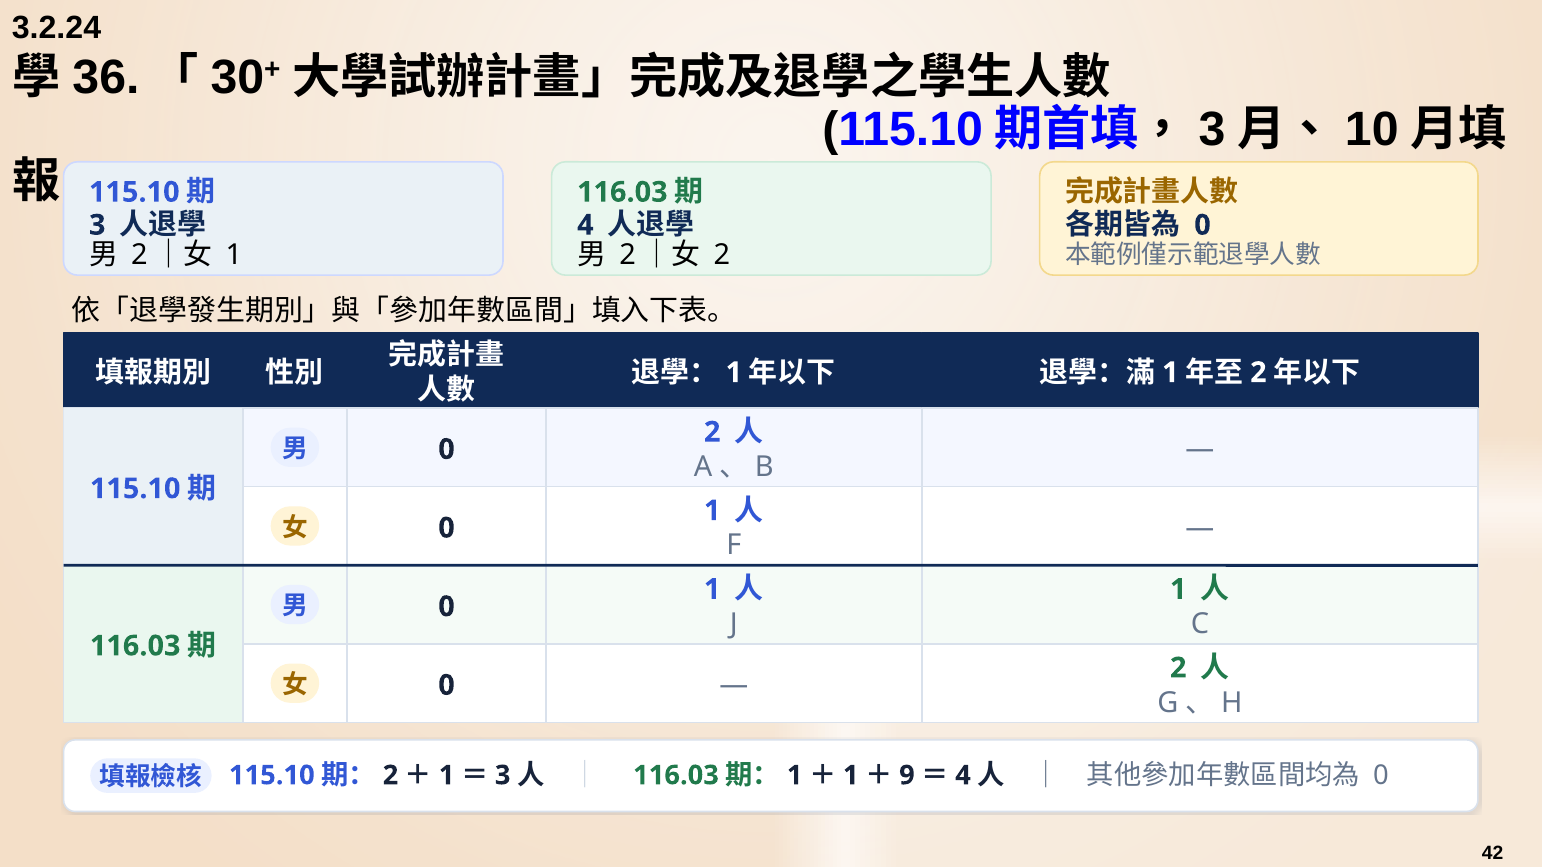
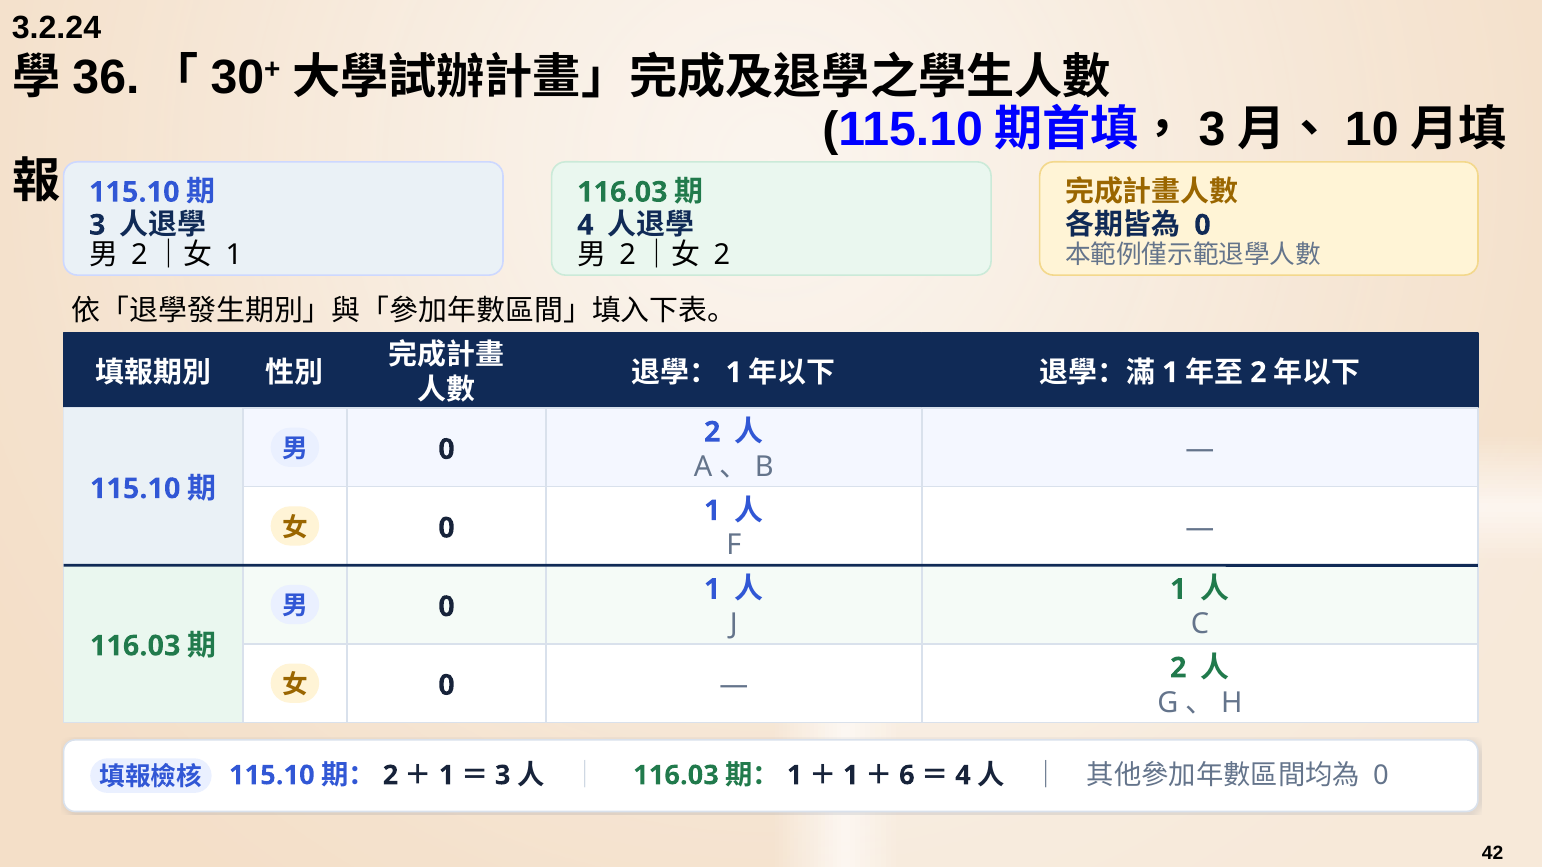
9: 9 -> 6 (907, 776)
